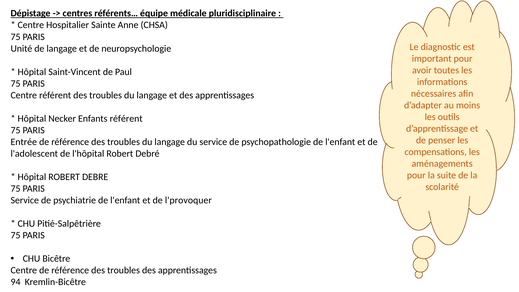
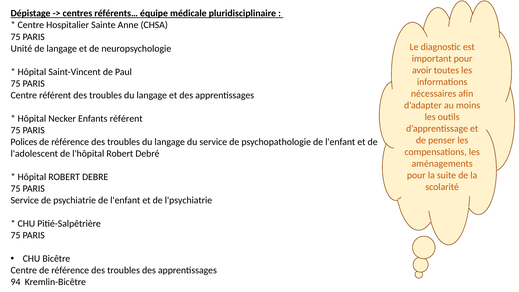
Entrée: Entrée -> Polices (24, 142)
l'provoquer: l'provoquer -> l'psychiatrie (188, 200)
